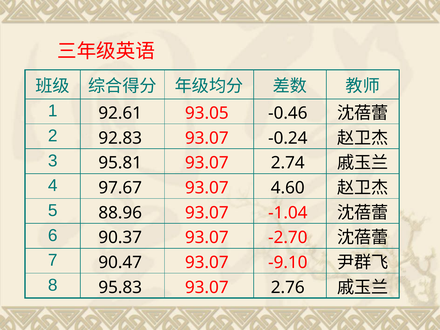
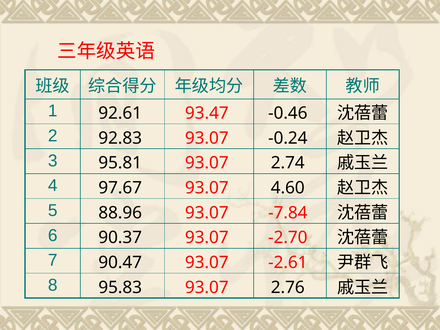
93.05: 93.05 -> 93.47 (207, 113)
-1.04: -1.04 -> -7.84 (288, 213)
-9.10: -9.10 -> -2.61 (288, 263)
